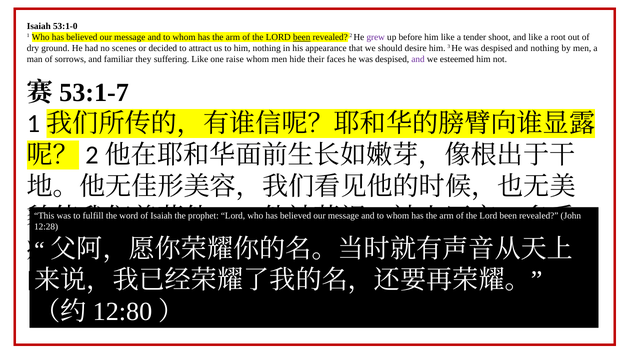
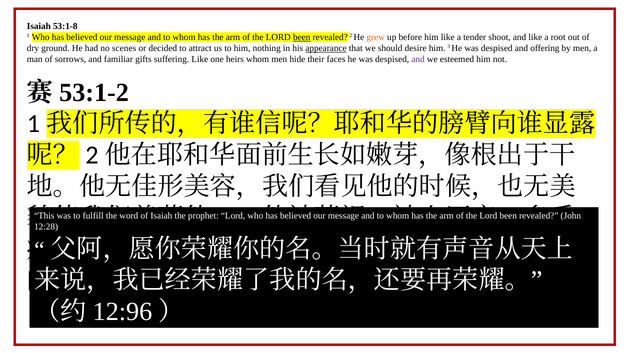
53:1-0: 53:1-0 -> 53:1-8 (65, 26)
grew colour: purple -> orange (376, 37)
appearance underline: none -> present (326, 48)
and nothing: nothing -> offering (545, 48)
they: they -> gifts (143, 59)
raise: raise -> heirs (235, 59)
53:1-7: 53:1-7 -> 53:1-2 (94, 93)
12:80: 12:80 -> 12:96 (122, 312)
